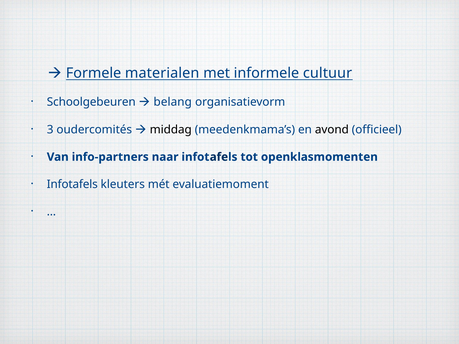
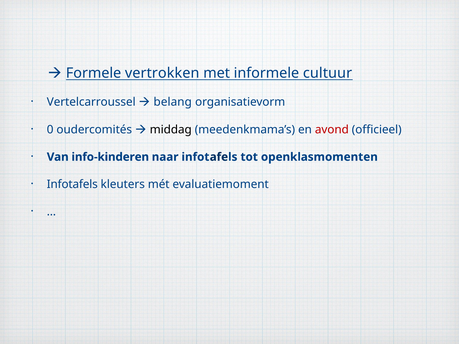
materialen: materialen -> vertrokken (162, 73)
Schoolgebeuren: Schoolgebeuren -> Vertelcarroussel (91, 102)
3: 3 -> 0 (50, 130)
avond colour: black -> red (332, 130)
info-partners: info-partners -> info-kinderen (110, 157)
